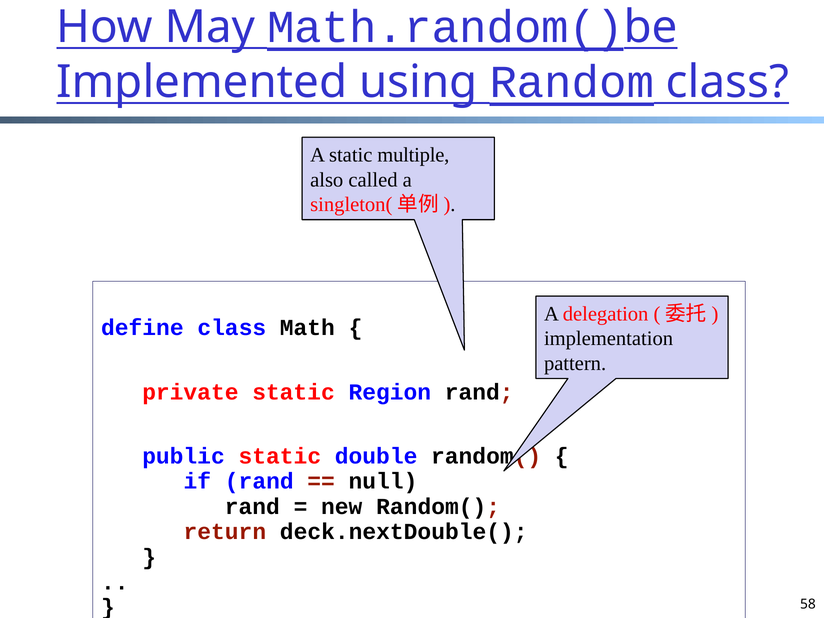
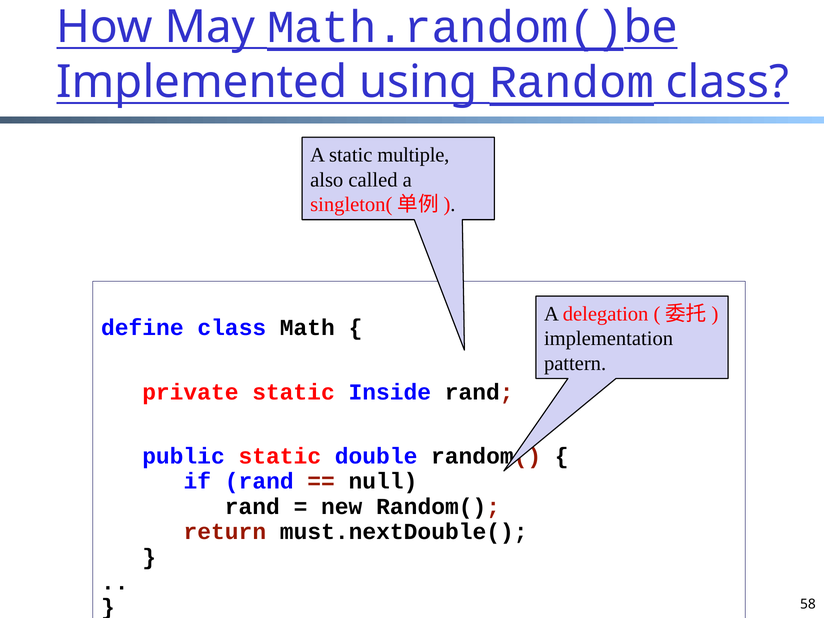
Region: Region -> Inside (390, 392)
deck.nextDouble(: deck.nextDouble( -> must.nextDouble( (404, 532)
